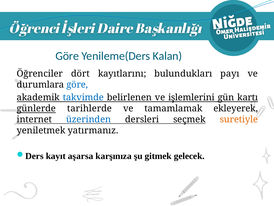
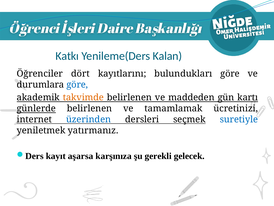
Göre: Göre -> Katkı (67, 56)
bulundukları payı: payı -> göre (230, 74)
takvimde colour: blue -> orange (83, 97)
işlemlerini: işlemlerini -> maddeden (191, 97)
günlerde tarihlerde: tarihlerde -> belirlenen (90, 108)
ekleyerek: ekleyerek -> ücretinizi (236, 108)
suretiyle colour: orange -> blue (239, 119)
gitmek: gitmek -> gerekli (158, 156)
